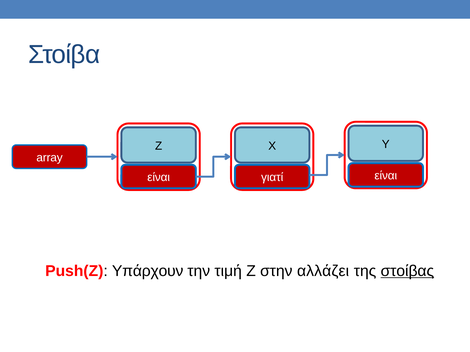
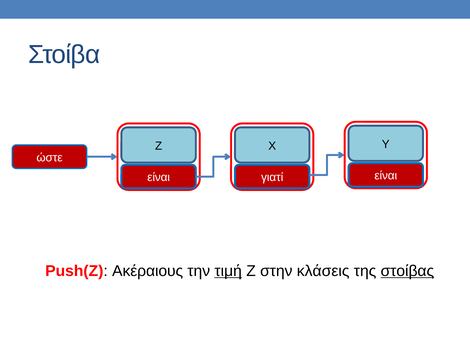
array: array -> ώστε (50, 158)
Υπάρχουν: Υπάρχουν -> Ακέραιους (148, 271)
τιμή underline: none -> present (228, 271)
αλλάζει: αλλάζει -> κλάσεις (323, 271)
